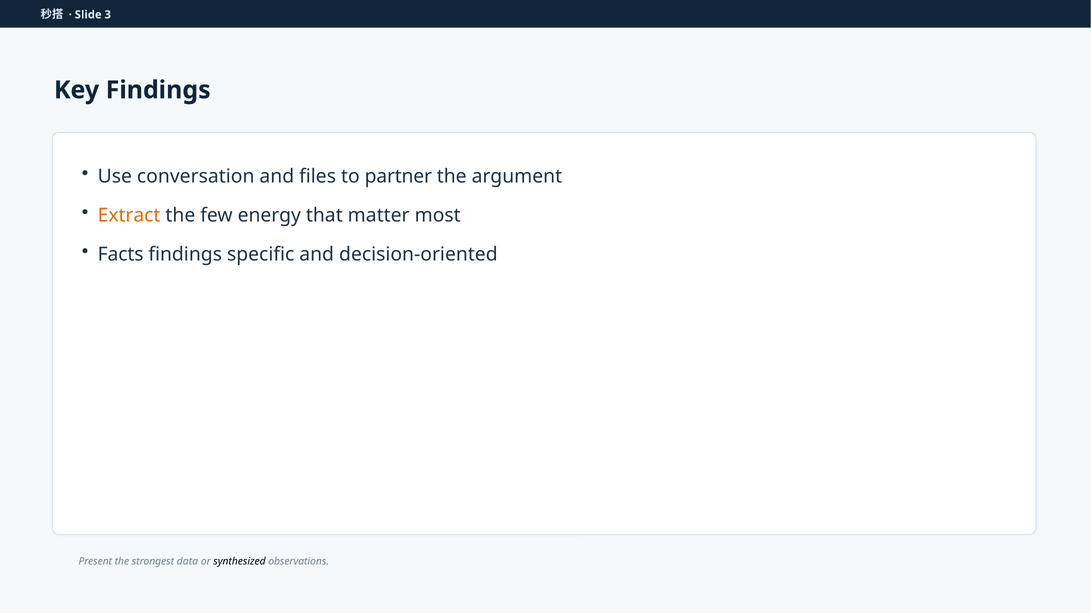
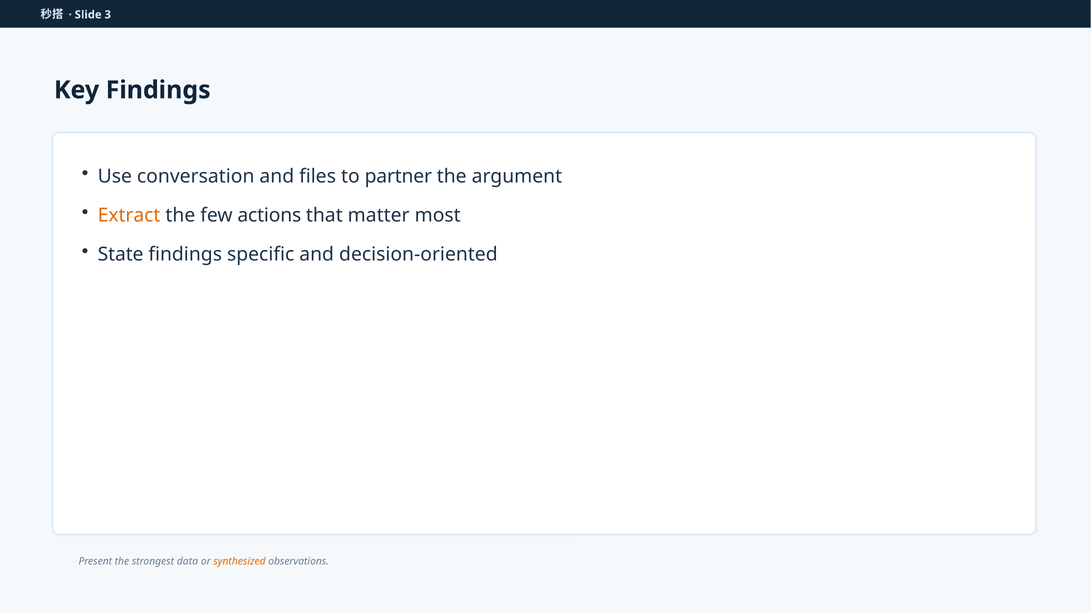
energy: energy -> actions (269, 216)
Facts: Facts -> State (121, 255)
synthesized colour: black -> orange (239, 562)
